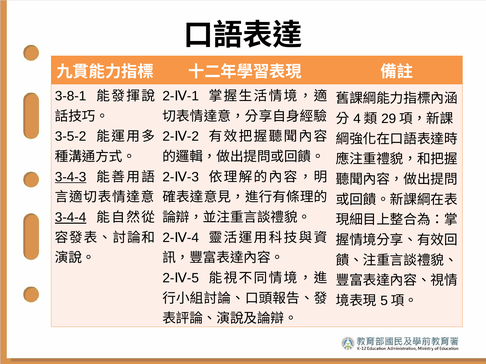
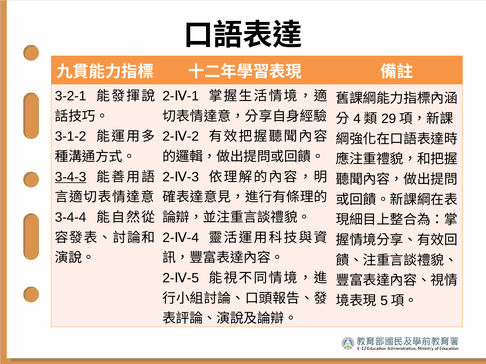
3-8-1: 3-8-1 -> 3-2-1 (71, 96)
3-5-2: 3-5-2 -> 3-1-2 (71, 137)
3-4-4 underline: present -> none (71, 218)
